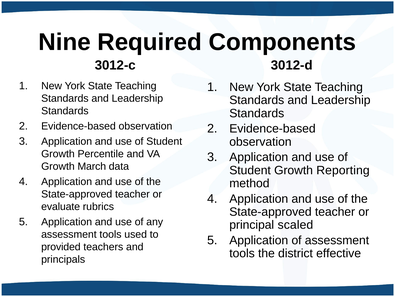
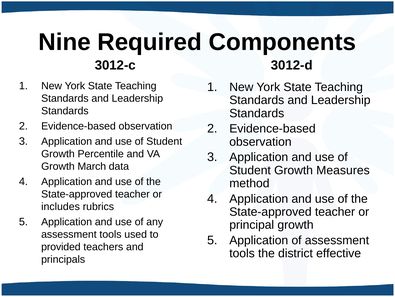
Reporting: Reporting -> Measures (343, 170)
evaluate: evaluate -> includes (61, 206)
principal scaled: scaled -> growth (295, 224)
